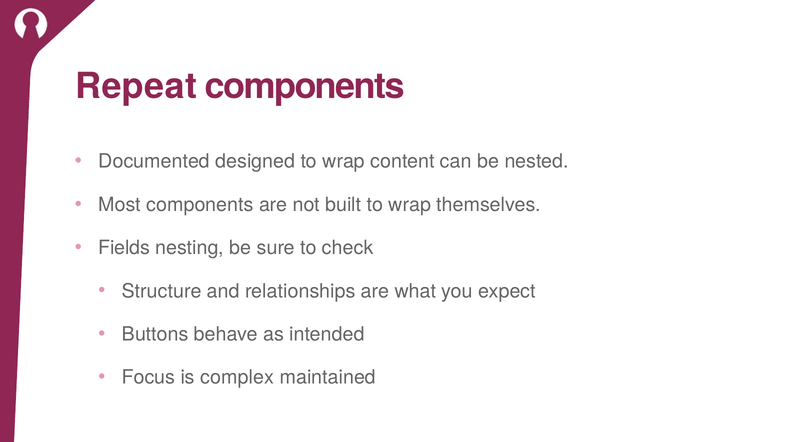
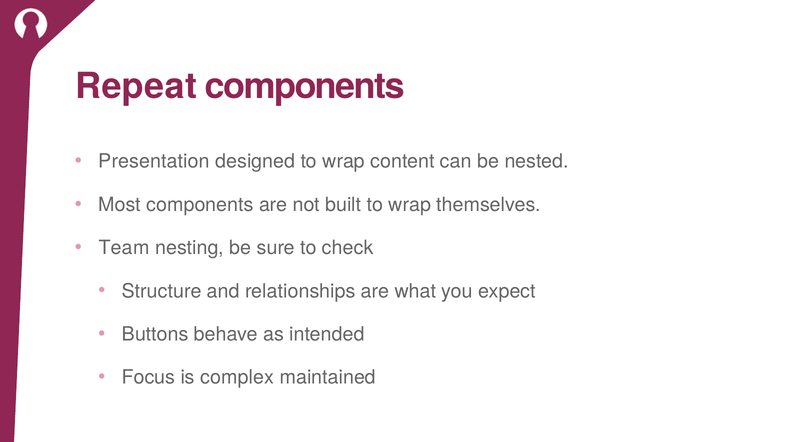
Documented: Documented -> Presentation (154, 162)
Fields: Fields -> Team (124, 248)
